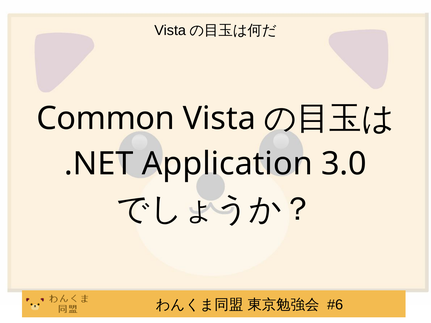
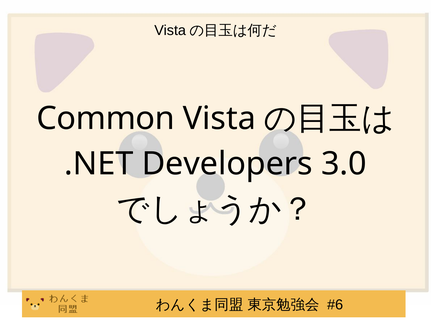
Application: Application -> Developers (227, 164)
